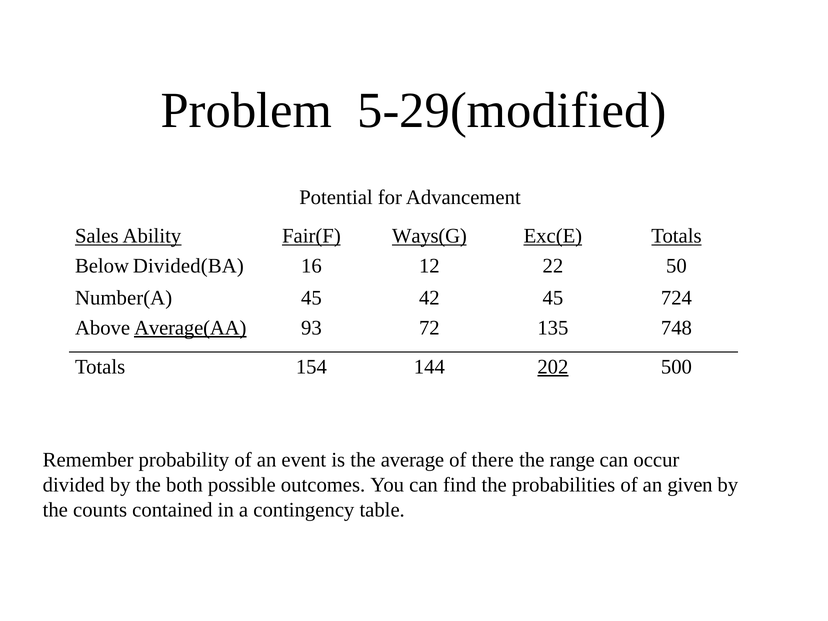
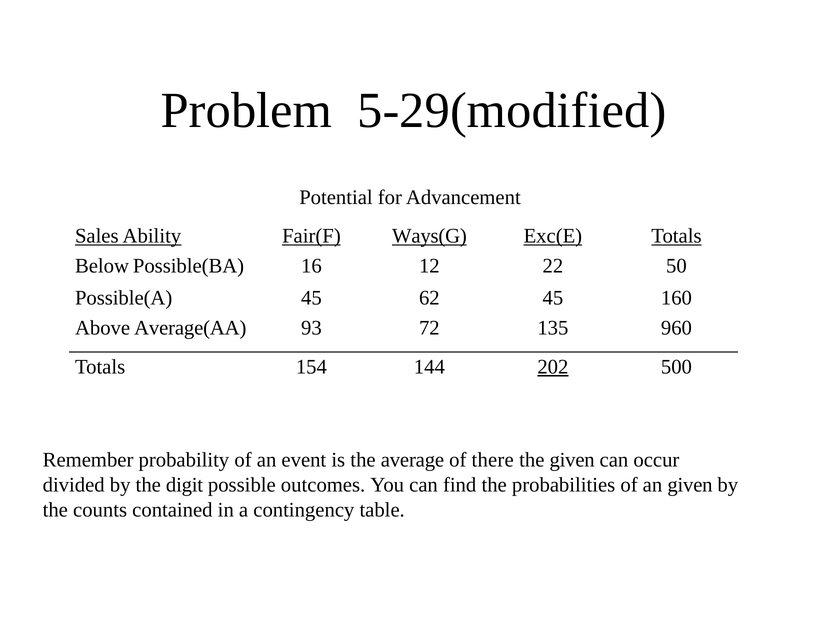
Divided(BA: Divided(BA -> Possible(BA (189, 266)
Number(A: Number(A -> Possible(A (124, 298)
42: 42 -> 62 (429, 298)
724: 724 -> 160 (676, 298)
Average(AA underline: present -> none (190, 328)
748: 748 -> 960 (676, 328)
the range: range -> given (572, 460)
both: both -> digit (185, 485)
